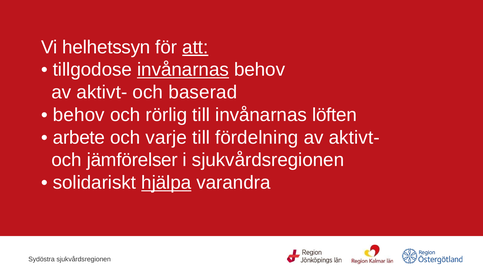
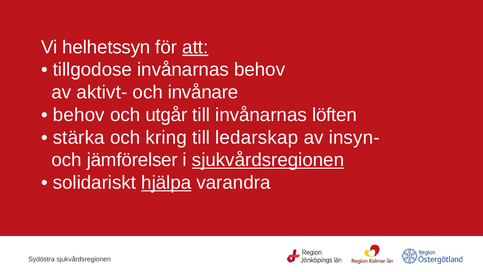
invånarnas underline: present -> none (183, 70)
baserad: baserad -> invånare (203, 92)
rörlig: rörlig -> utgår (166, 115)
arbete: arbete -> stärka (79, 137)
varje: varje -> kring (166, 137)
fördelning: fördelning -> ledarskap (257, 137)
aktivt-: aktivt- -> insyn- (354, 137)
sjukvårdsregionen underline: none -> present (268, 160)
